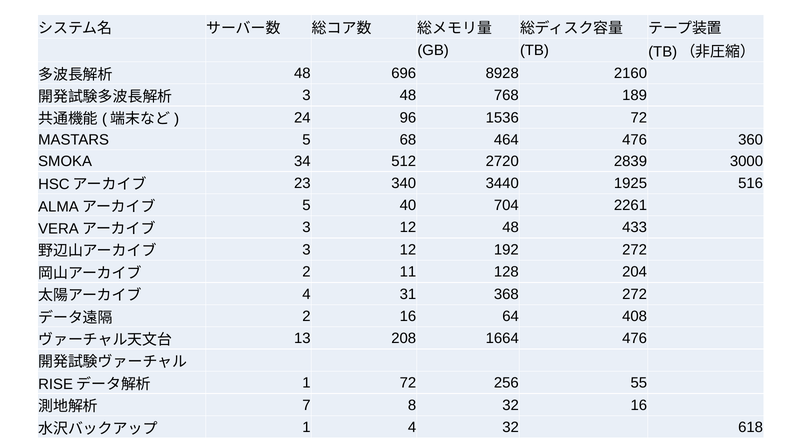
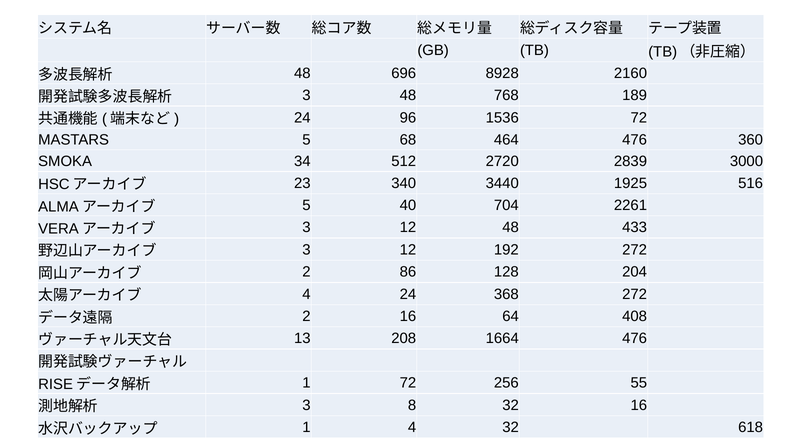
11: 11 -> 86 (408, 272)
4 31: 31 -> 24 (408, 294)
7: 7 -> 3 (307, 405)
